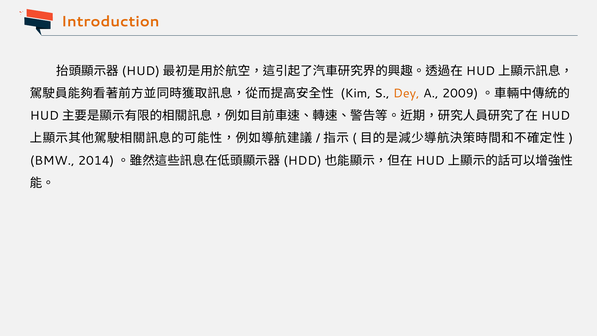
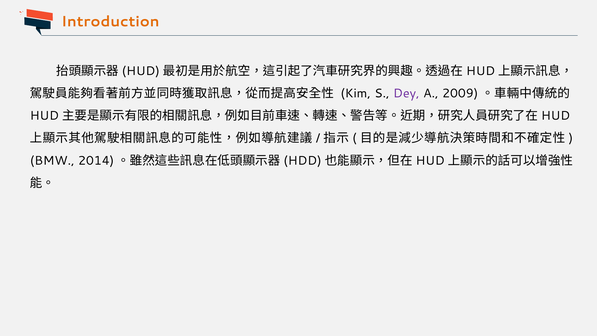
Dey colour: orange -> purple (406, 93)
